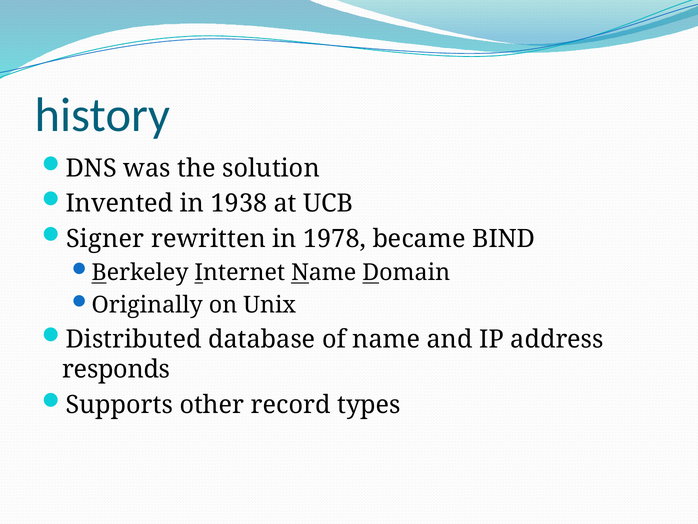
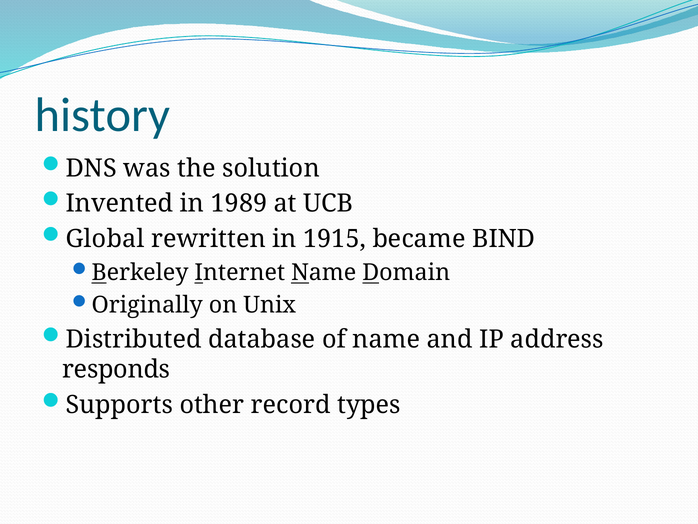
1938: 1938 -> 1989 (239, 203)
Signer: Signer -> Global (105, 239)
1978: 1978 -> 1915 (335, 239)
